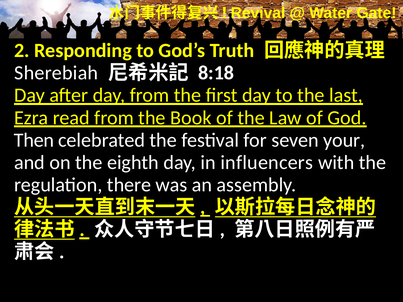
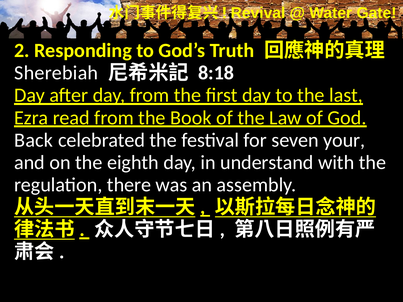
Then: Then -> Back (34, 140)
influencers: influencers -> understand (267, 163)
